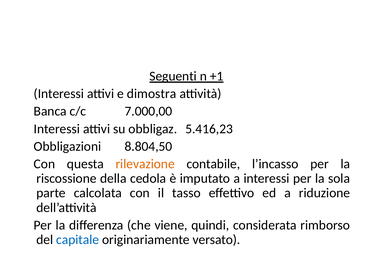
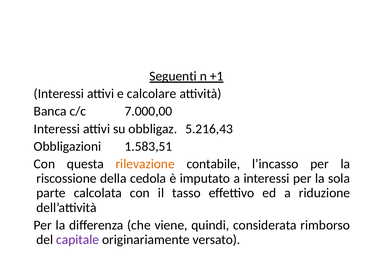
dimostra: dimostra -> calcolare (152, 94)
5.416,23: 5.416,23 -> 5.216,43 (209, 129)
8.804,50: 8.804,50 -> 1.583,51 (148, 146)
capitale colour: blue -> purple (78, 239)
